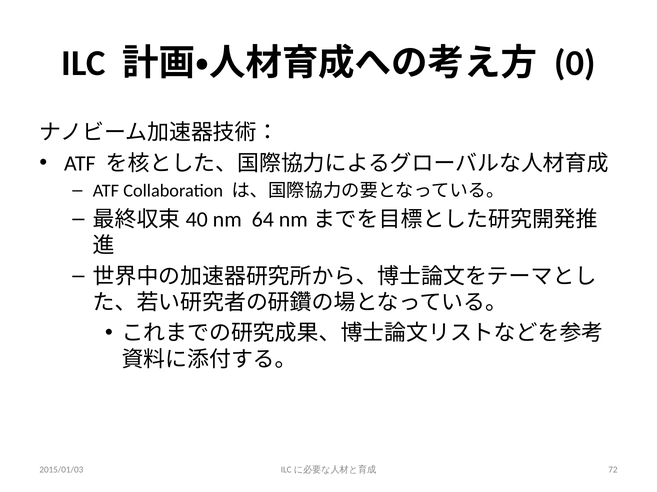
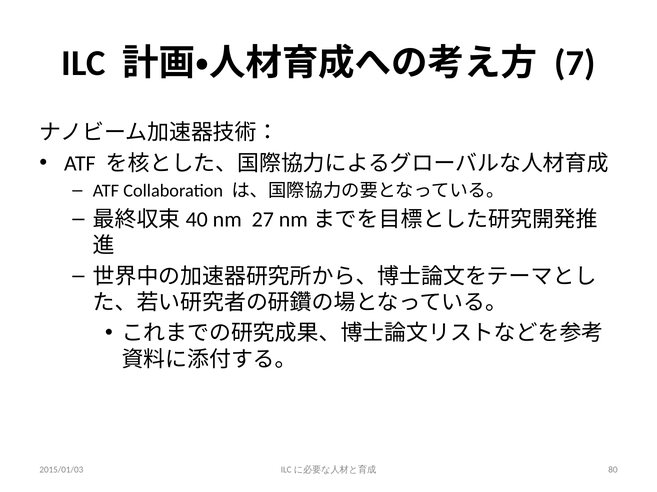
0: 0 -> 7 (575, 63)
64: 64 -> 27 (263, 220)
72: 72 -> 80 (613, 470)
